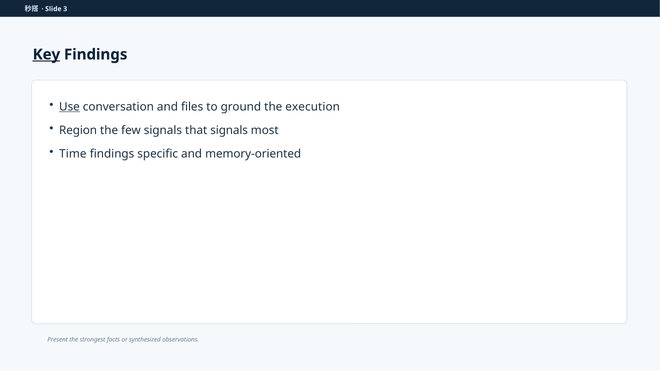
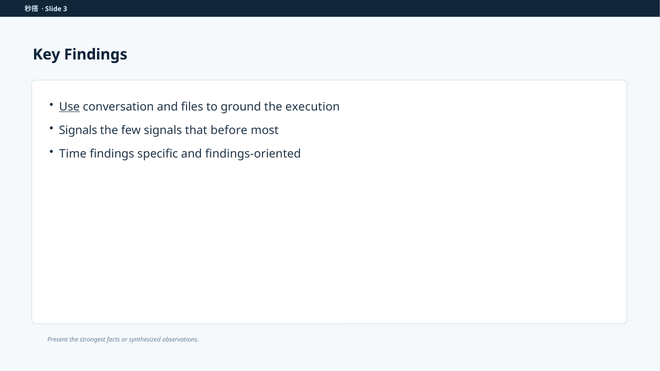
Key underline: present -> none (46, 55)
Region: Region -> Signals (78, 130)
that signals: signals -> before (229, 130)
memory-oriented: memory-oriented -> findings-oriented (253, 154)
